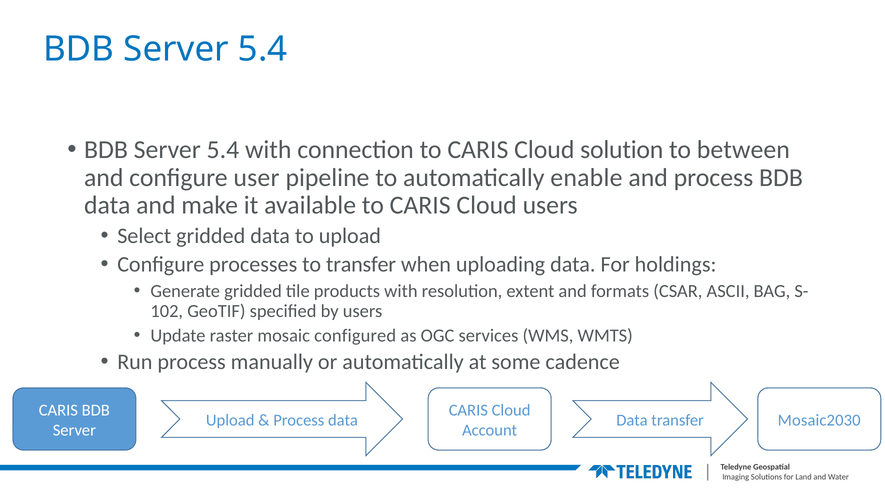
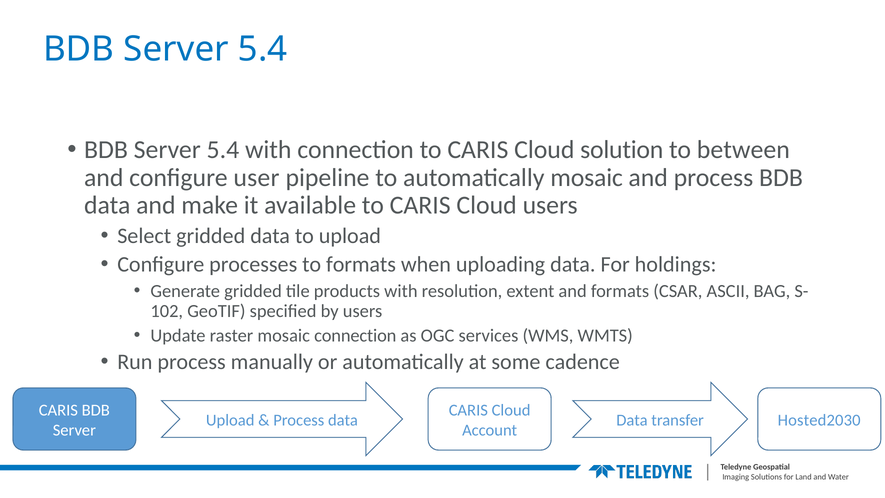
automatically enable: enable -> mosaic (587, 178)
to transfer: transfer -> formats (361, 264)
mosaic configured: configured -> connection (355, 335)
Mosaic2030: Mosaic2030 -> Hosted2030 (819, 420)
